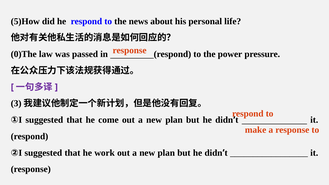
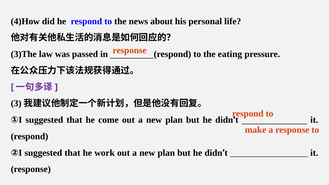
5)How: 5)How -> 4)How (25, 21)
0)The: 0)The -> 3)The (24, 54)
power: power -> eating (230, 54)
